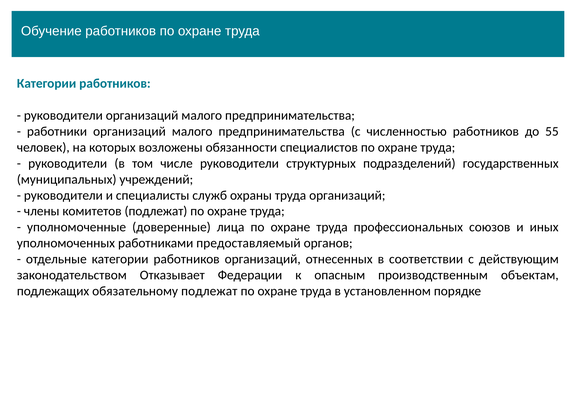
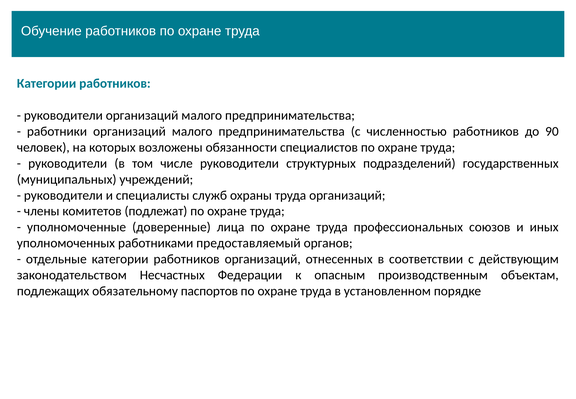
55: 55 -> 90 (552, 131)
Отказывает: Отказывает -> Несчастных (172, 275)
обязательному подлежат: подлежат -> паспортов (209, 291)
